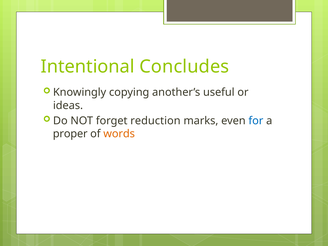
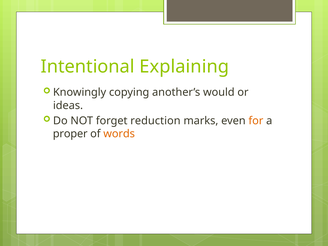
Concludes: Concludes -> Explaining (184, 67)
useful: useful -> would (219, 92)
for colour: blue -> orange (256, 121)
